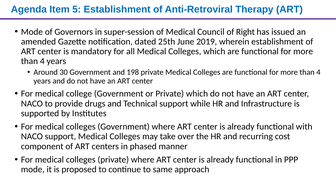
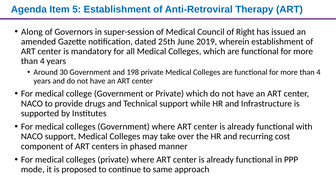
Mode: Mode -> Along (32, 32)
